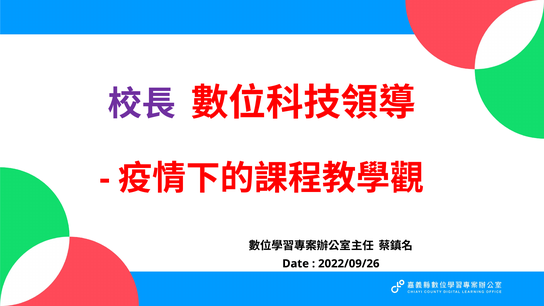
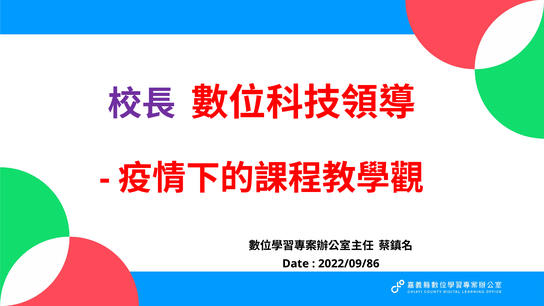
2022/09/26: 2022/09/26 -> 2022/09/86 (349, 264)
